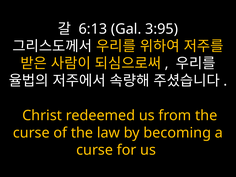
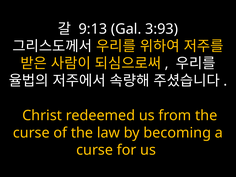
6:13: 6:13 -> 9:13 (93, 29)
3:95: 3:95 -> 3:93 (162, 29)
